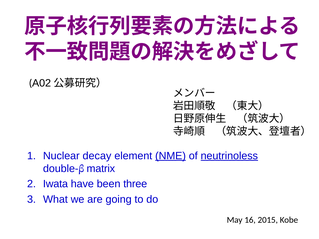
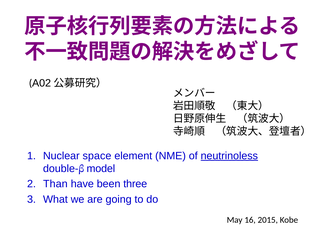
decay: decay -> space (97, 156)
NME underline: present -> none (171, 156)
matrix: matrix -> model (101, 169)
Iwata: Iwata -> Than (55, 184)
